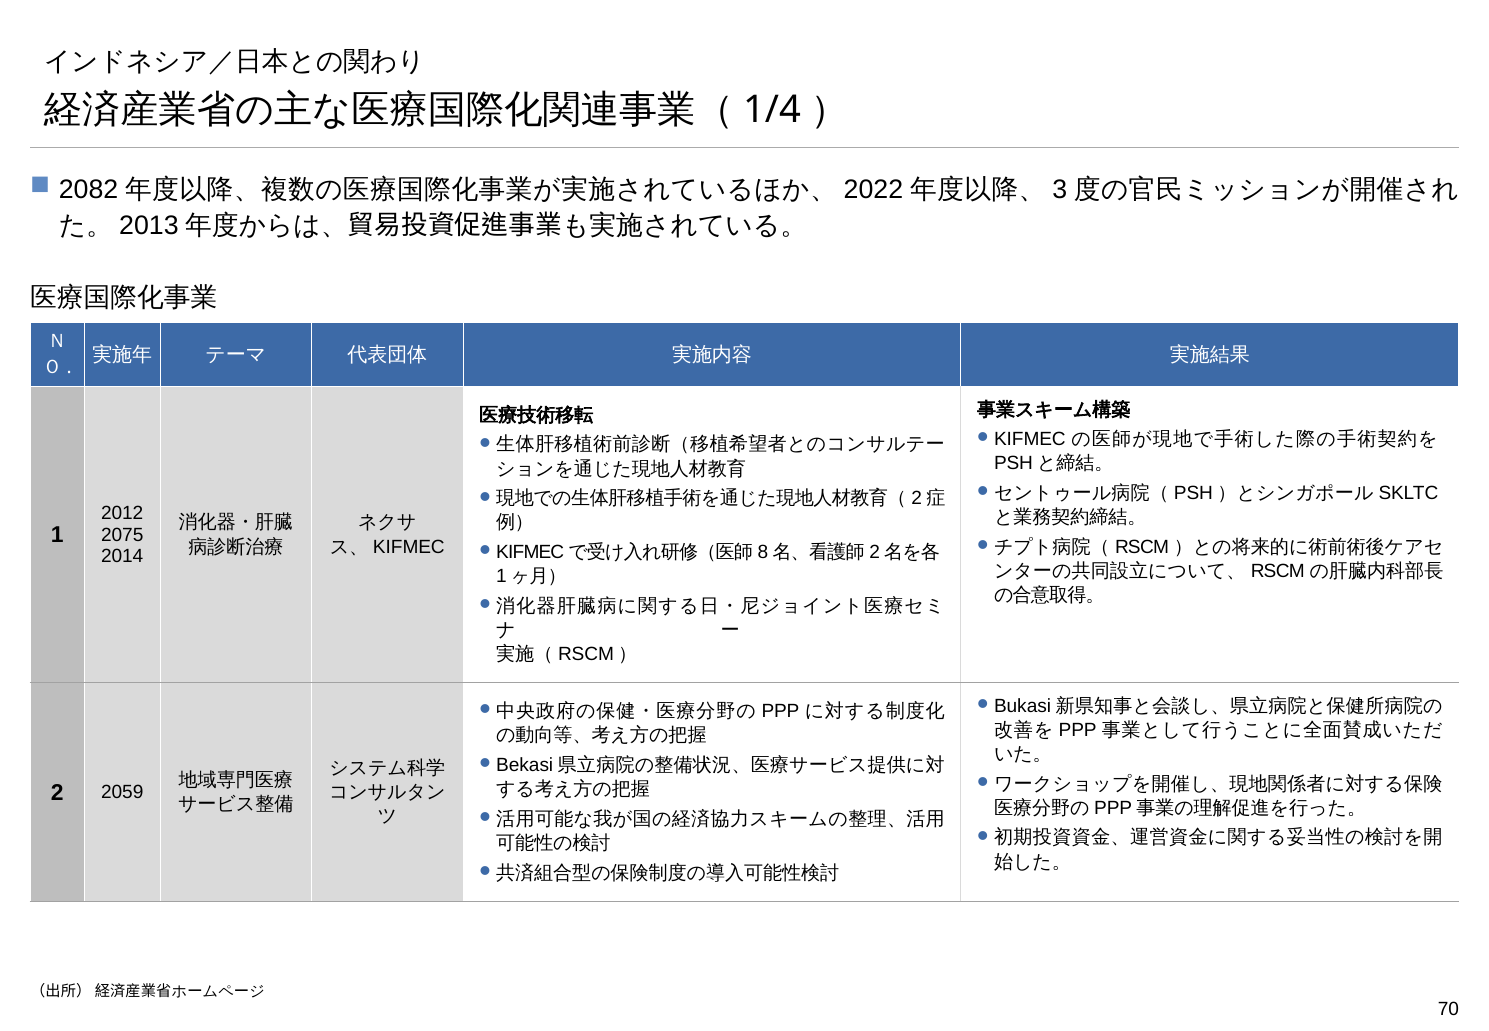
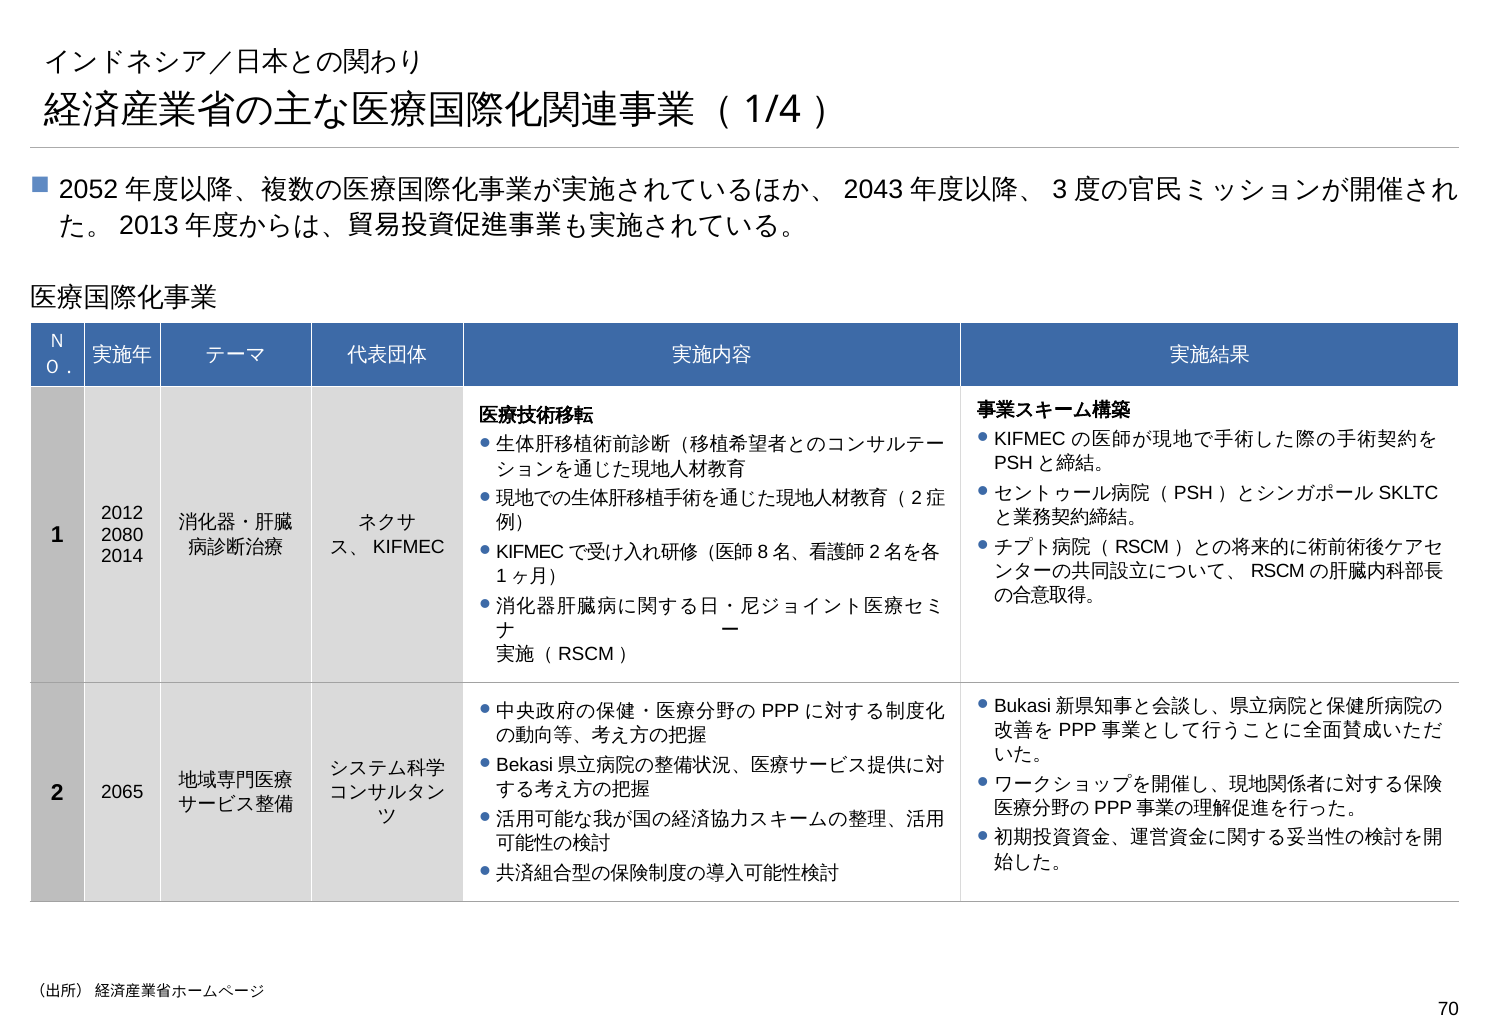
2082: 2082 -> 2052 (89, 190)
2022: 2022 -> 2043 (873, 190)
2075: 2075 -> 2080 (122, 535)
2059: 2059 -> 2065 (122, 792)
